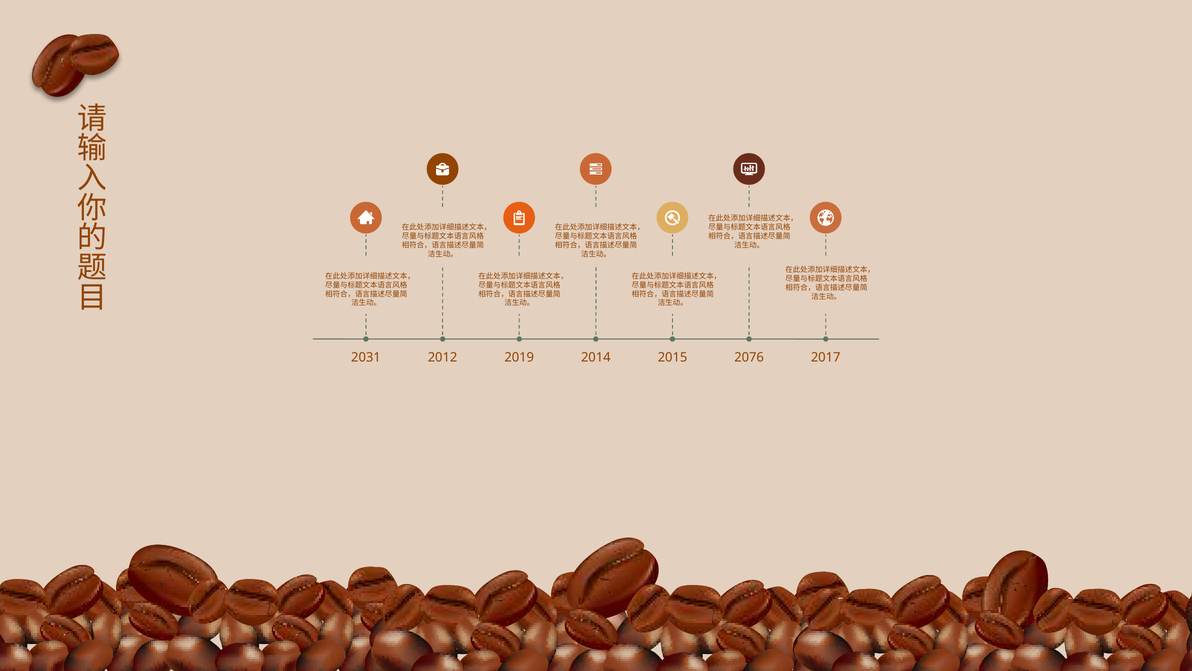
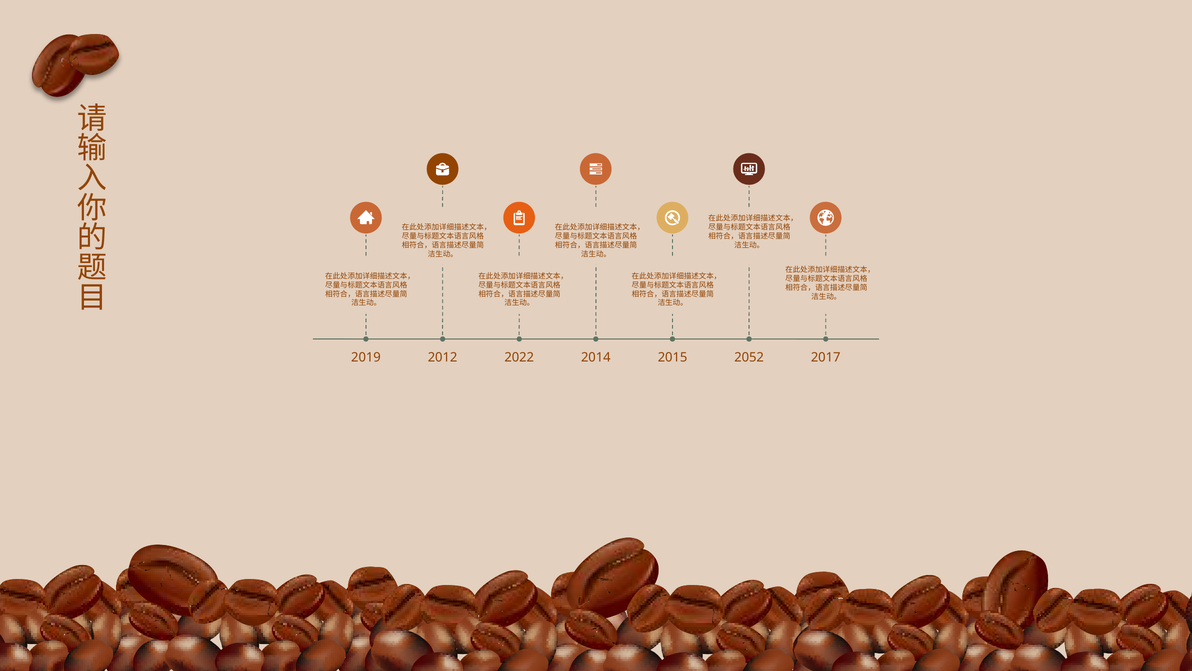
2031: 2031 -> 2019 (366, 357)
2019: 2019 -> 2022 (519, 357)
2076: 2076 -> 2052 (749, 357)
